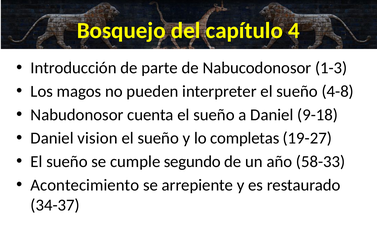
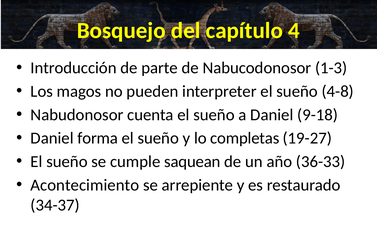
vision: vision -> forma (98, 139)
segundo: segundo -> saquean (192, 162)
58-33: 58-33 -> 36-33 (321, 162)
